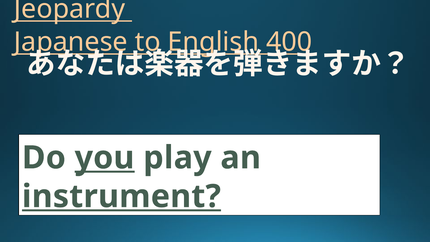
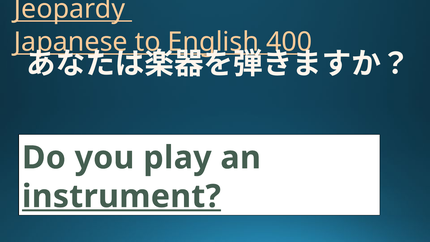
you underline: present -> none (105, 158)
